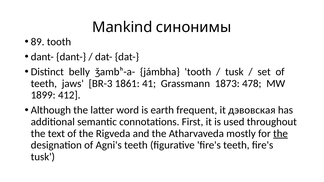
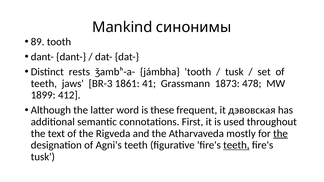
belly: belly -> rests (79, 72)
earth: earth -> these (162, 110)
teeth underline: none -> present (236, 145)
